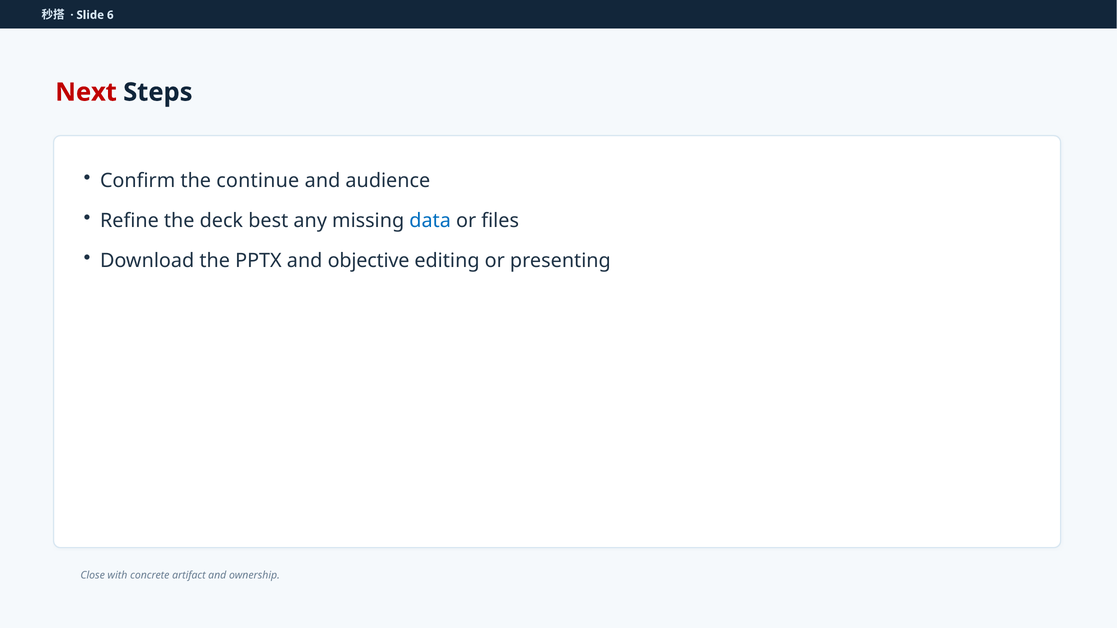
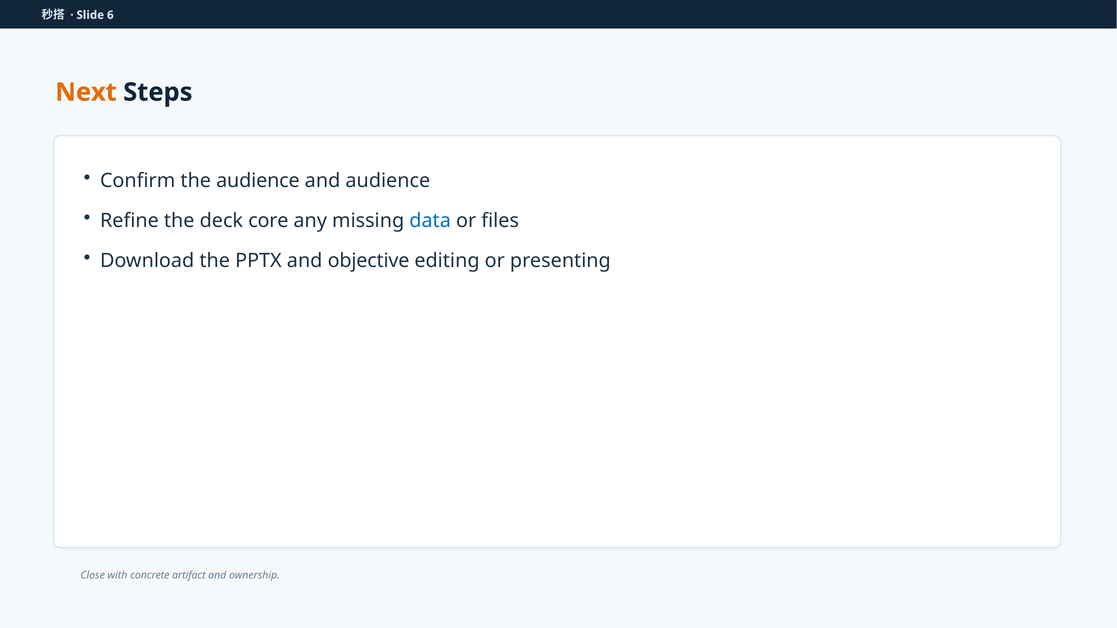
Next colour: red -> orange (86, 92)
the continue: continue -> audience (258, 181)
best: best -> core (268, 221)
